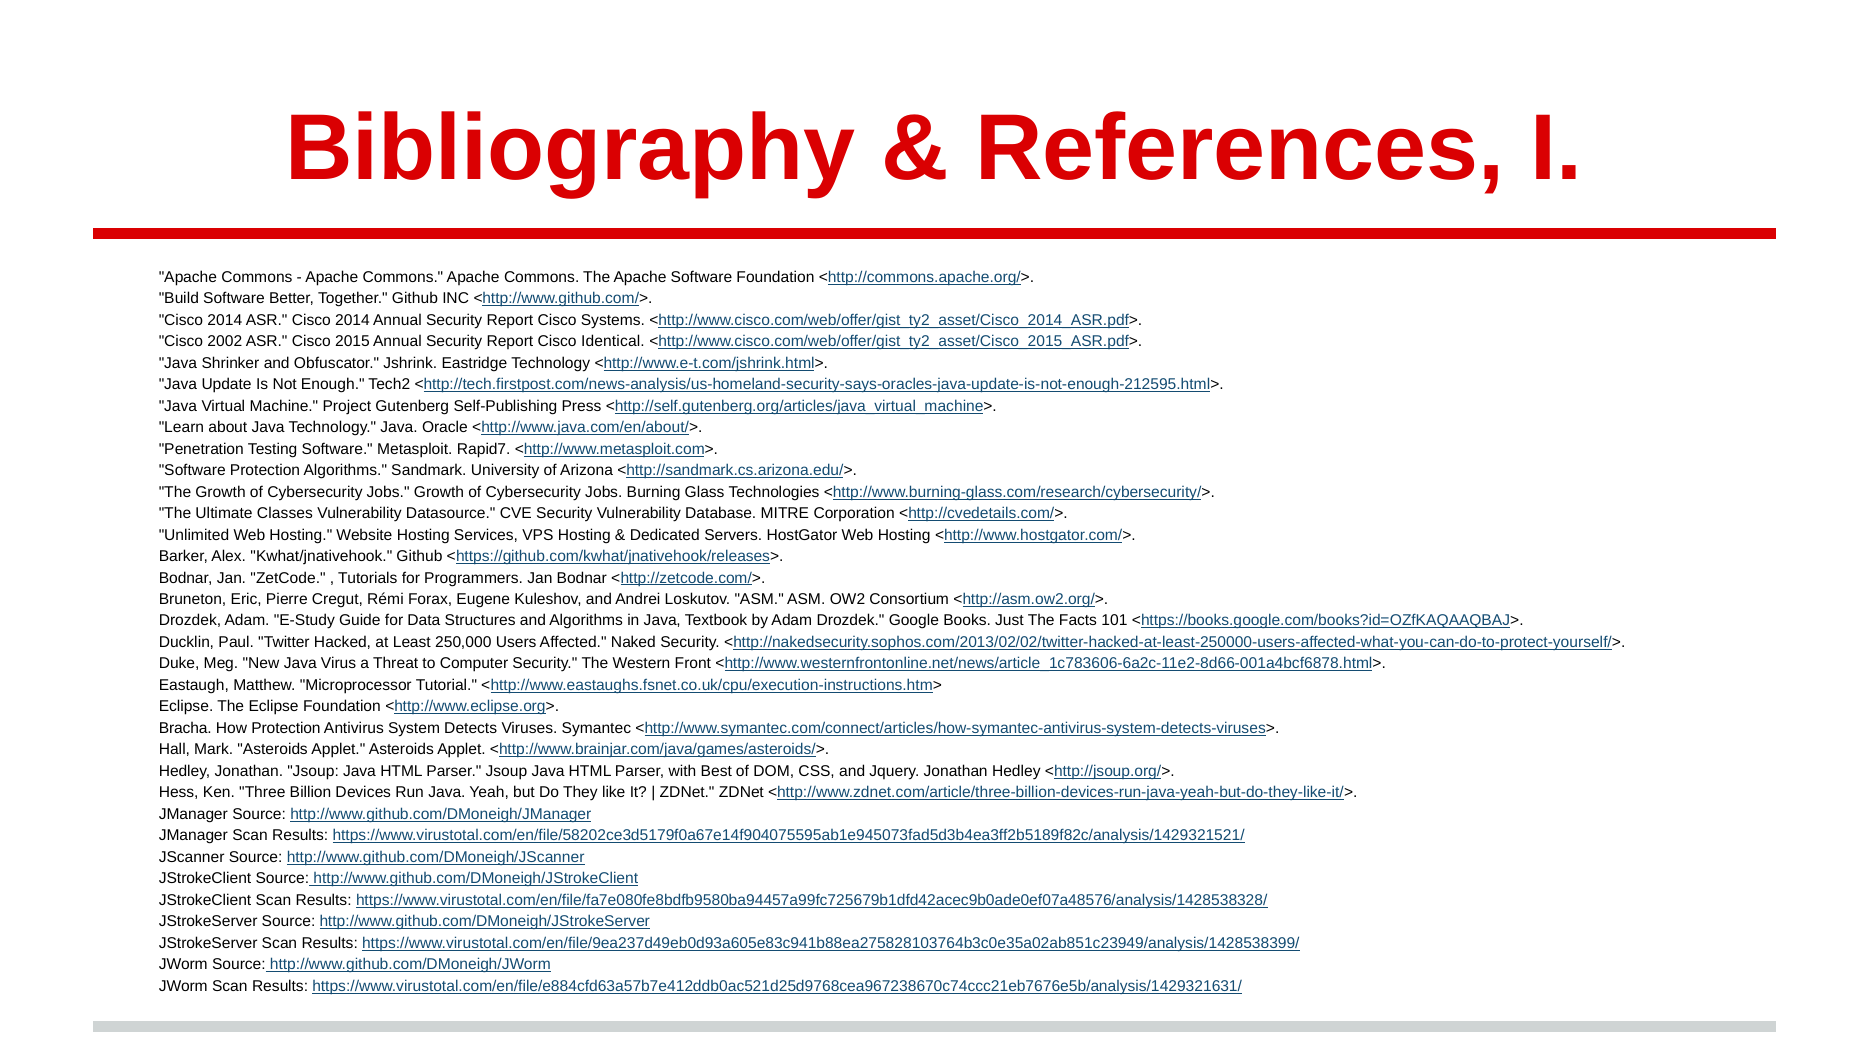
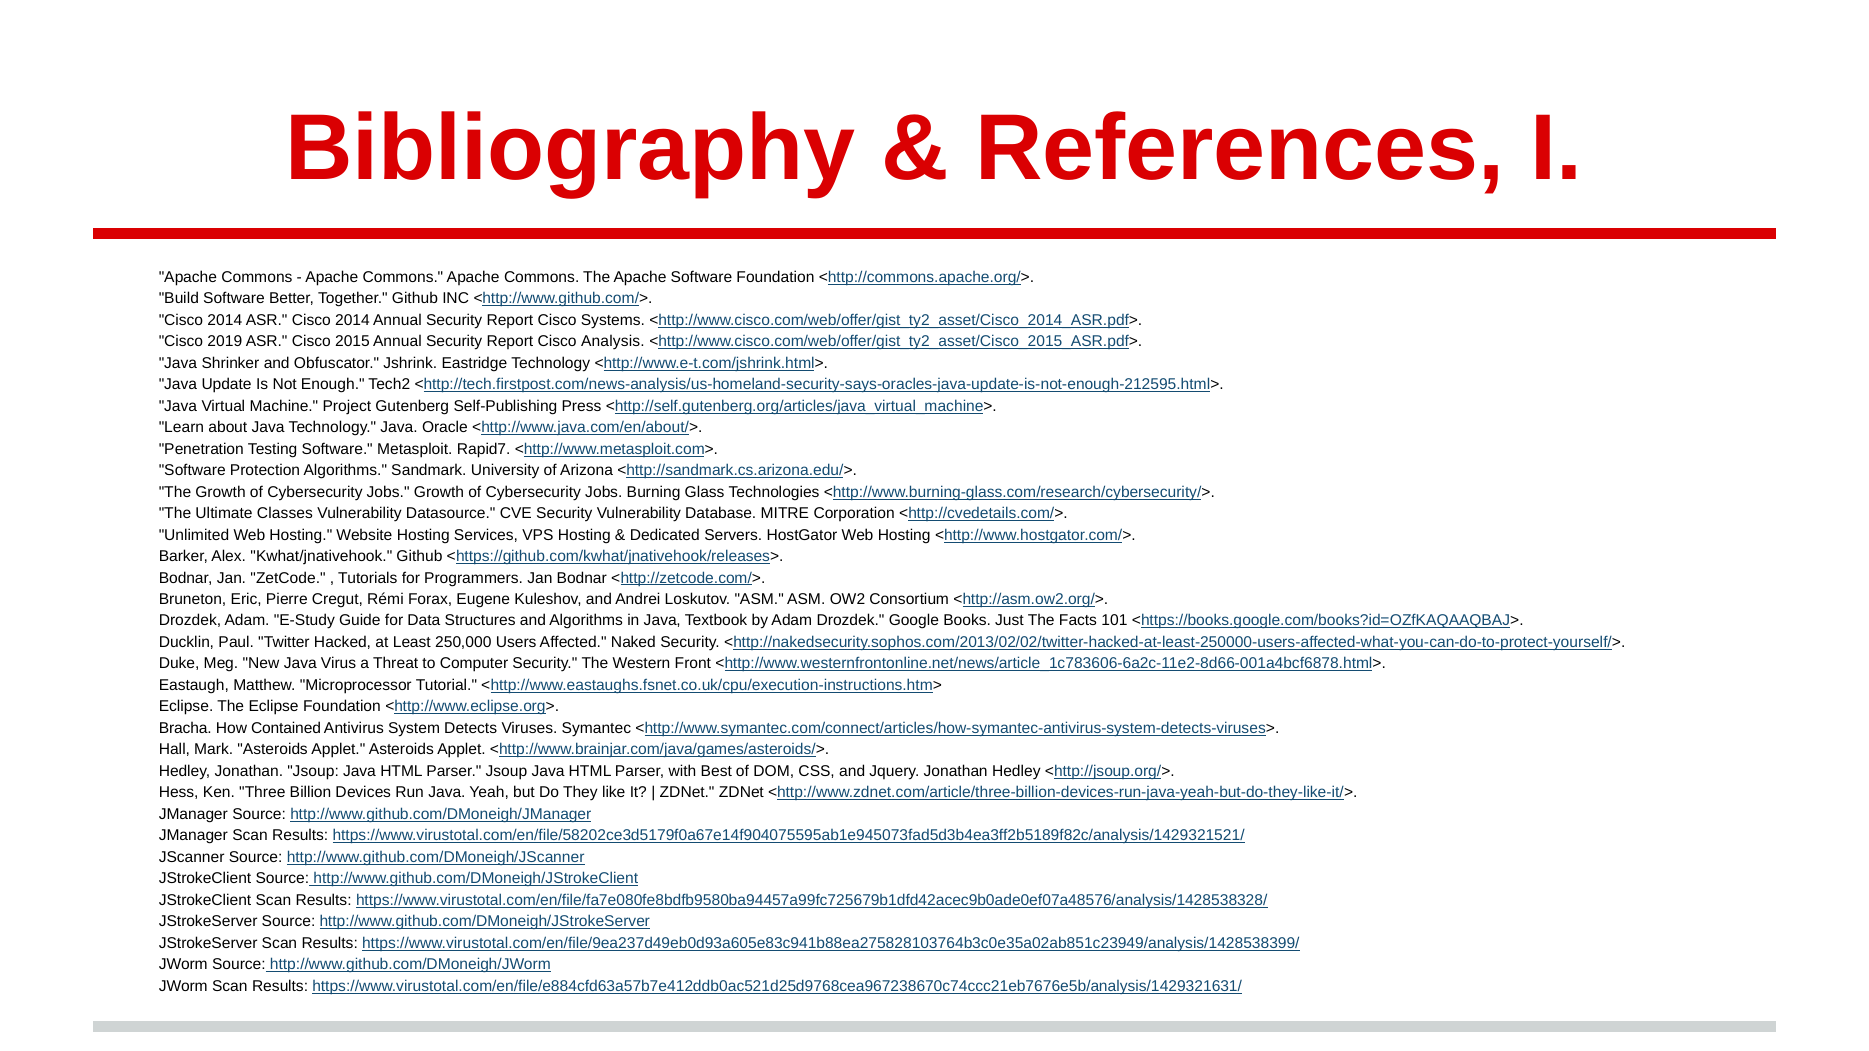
2002: 2002 -> 2019 (225, 342)
Identical: Identical -> Analysis (613, 342)
How Protection: Protection -> Contained (286, 728)
